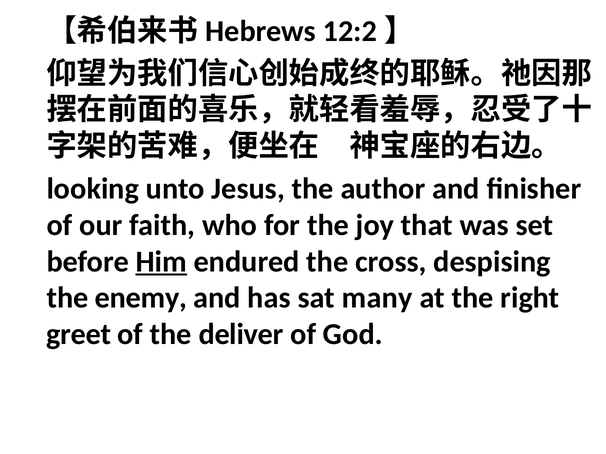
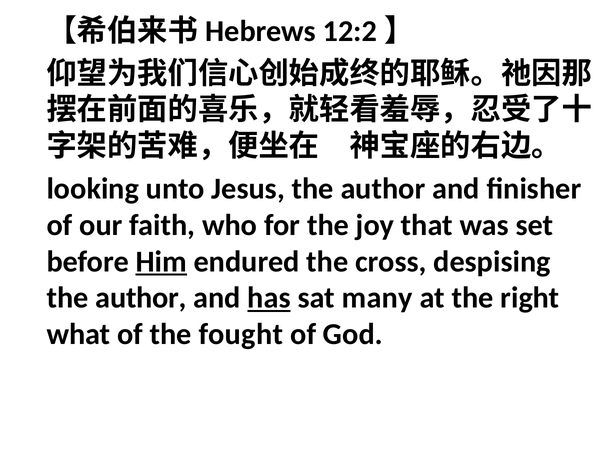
enemy: enemy -> author (141, 298)
has underline: none -> present (269, 298)
greet: greet -> what (78, 335)
deliver: deliver -> fought (241, 335)
